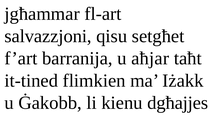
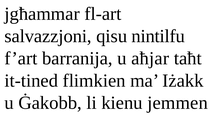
setgħet: setgħet -> nintilfu (158, 36)
dgħajjes: dgħajjes -> jemmen (178, 103)
